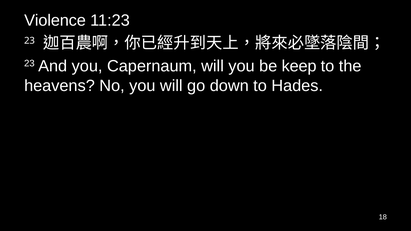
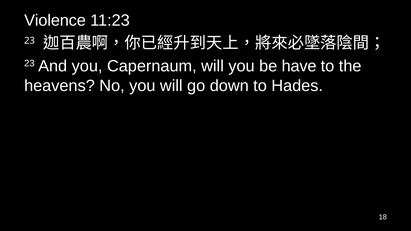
keep: keep -> have (299, 66)
